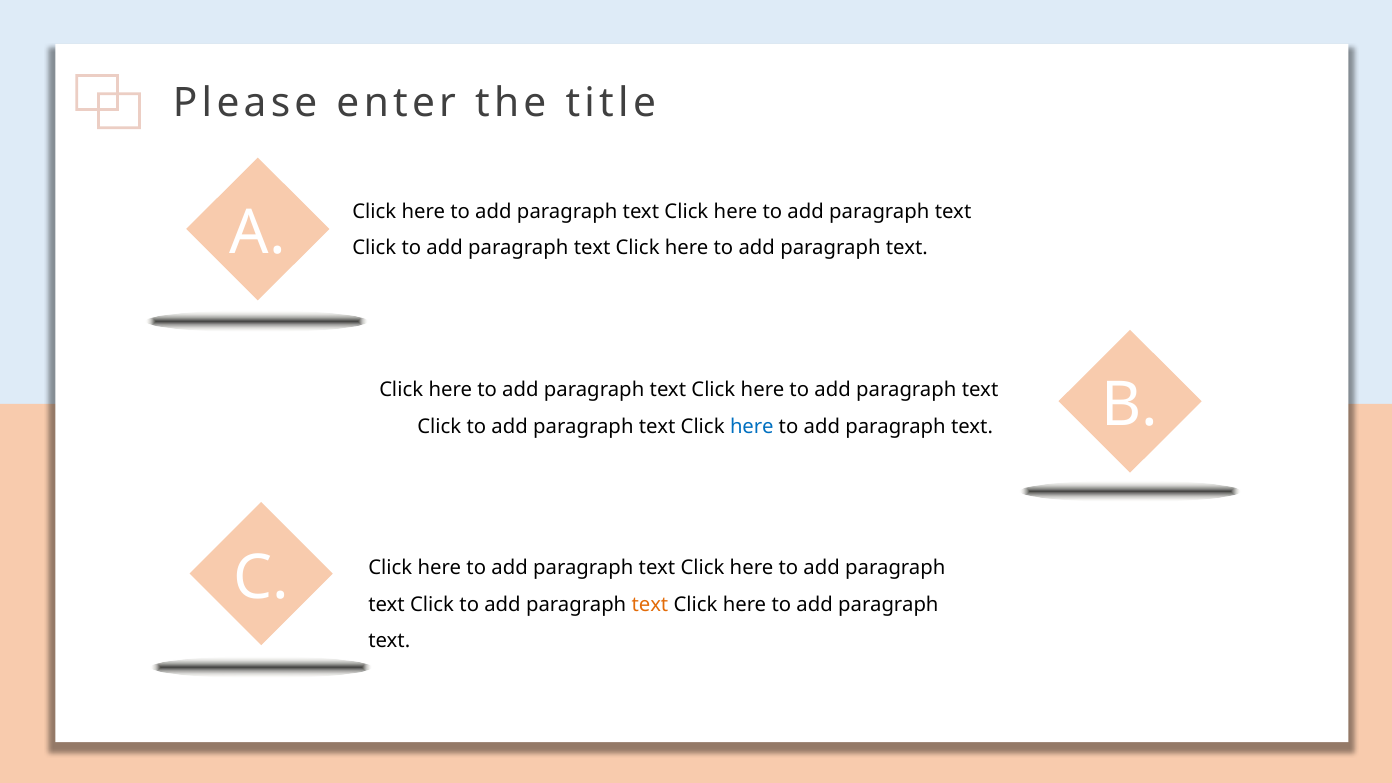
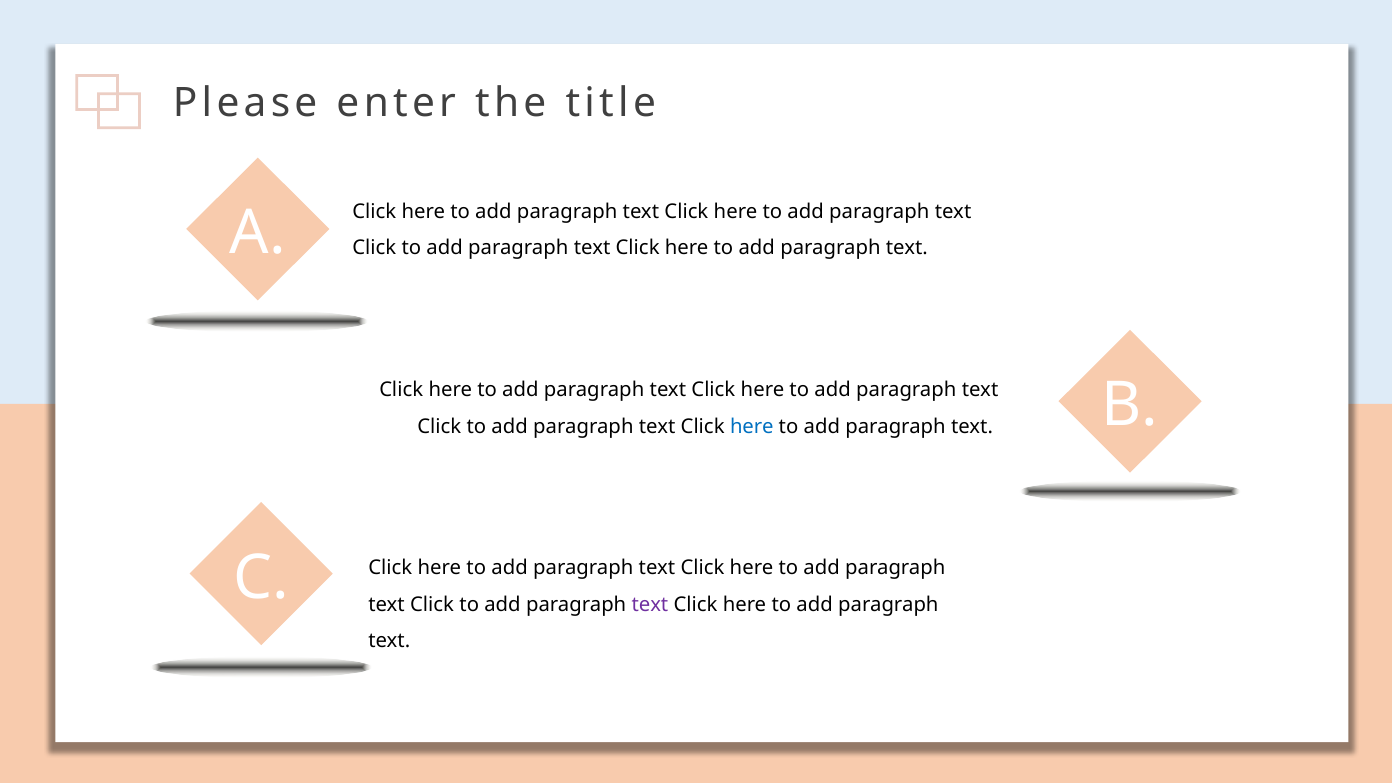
text colour: orange -> purple (650, 605)
